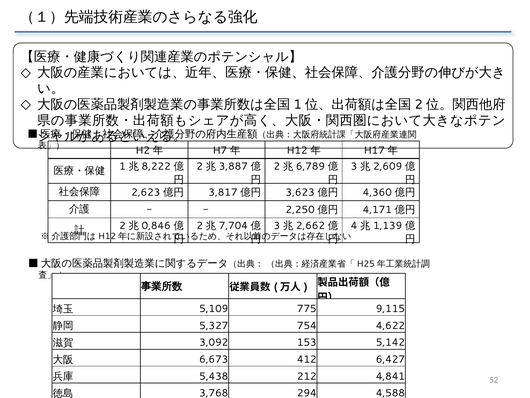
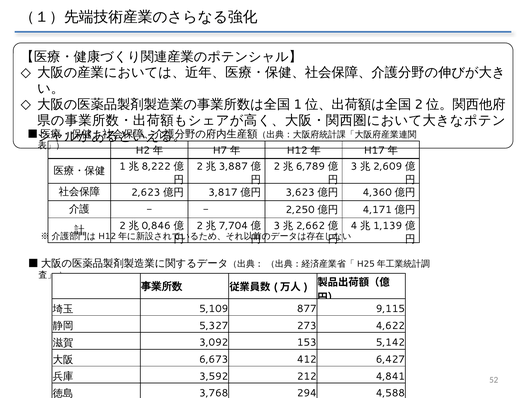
775: 775 -> 877 (307, 308)
754: 754 -> 273 (307, 325)
5,438: 5,438 -> 3,592 (214, 376)
